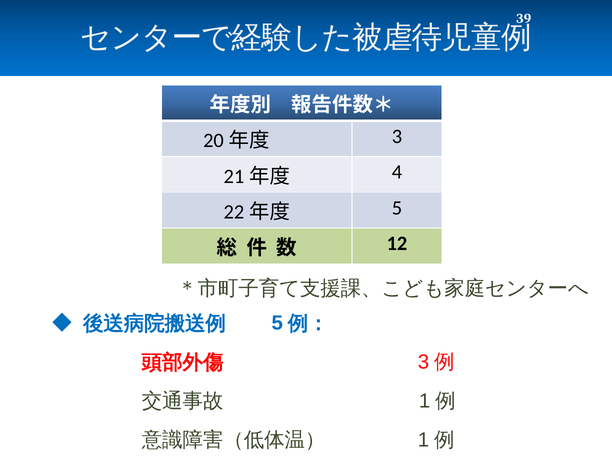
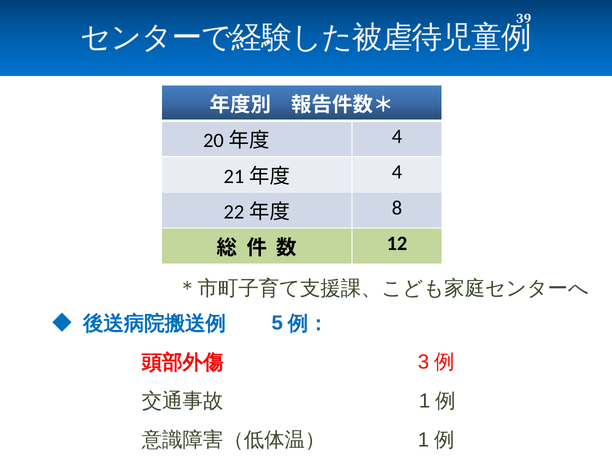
3: 3 -> 4 (397, 136)
5: 5 -> 8 (397, 208)
